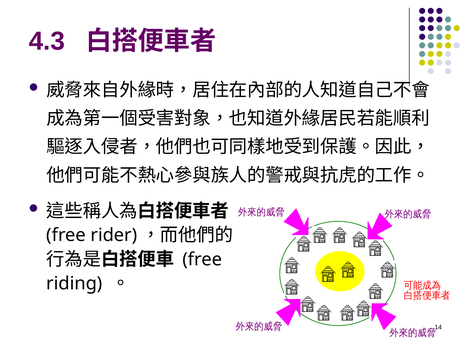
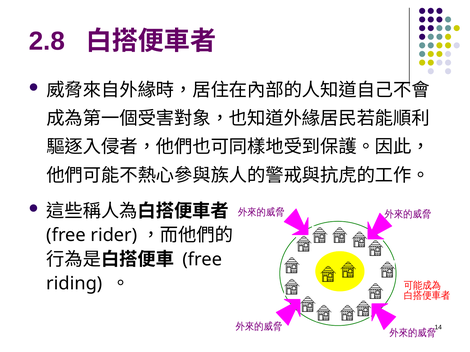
4.3: 4.3 -> 2.8 (47, 41)
